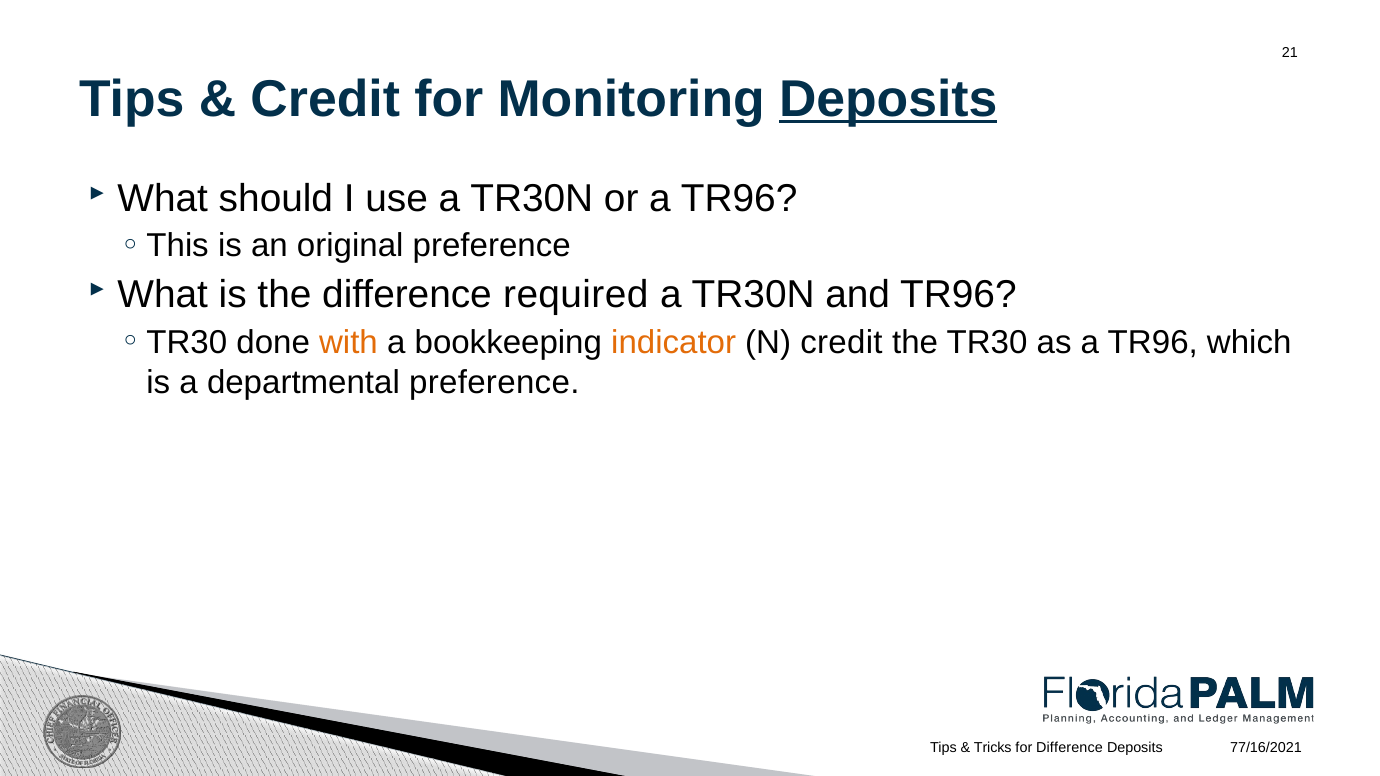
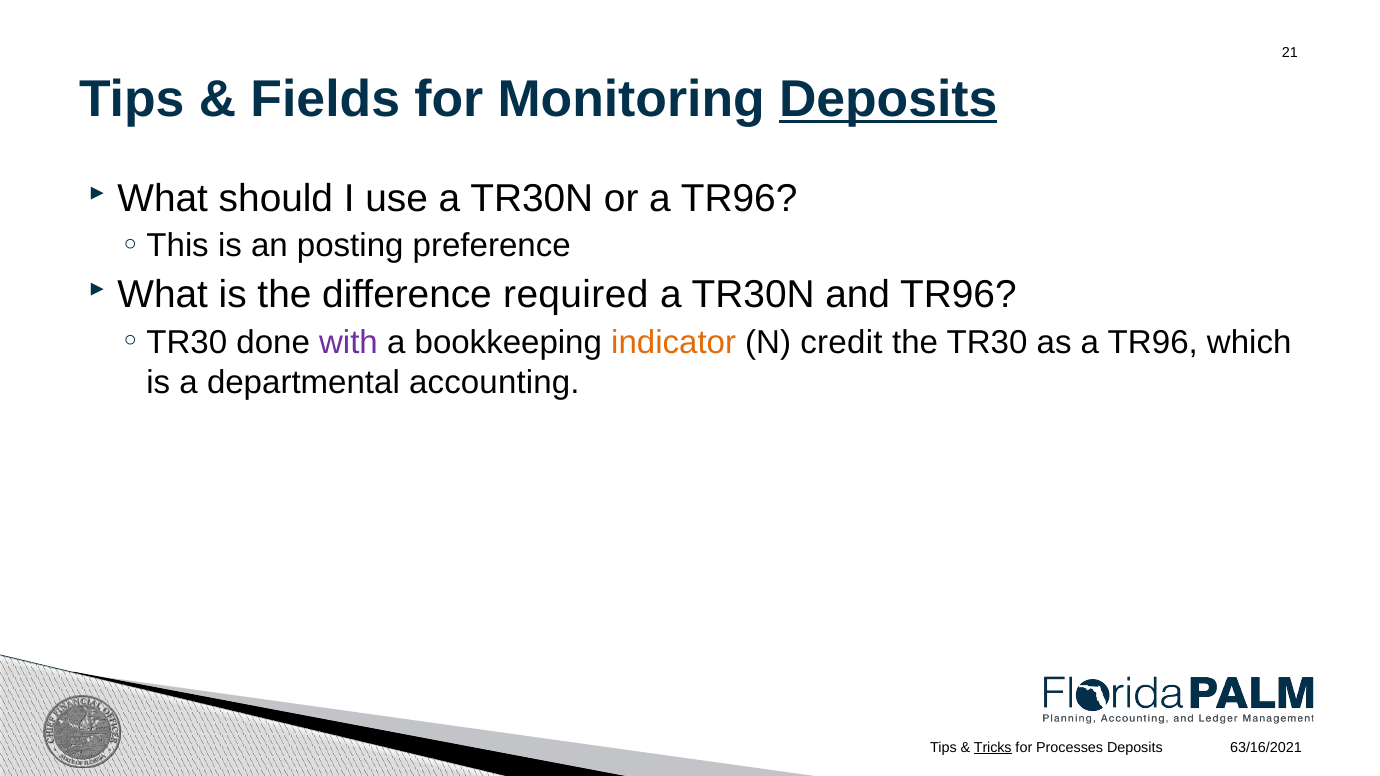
Credit: Credit -> Fields (325, 99)
original: original -> posting (350, 246)
with colour: orange -> purple (348, 343)
departmental preference: preference -> accounting (494, 382)
Tricks underline: none -> present (993, 748)
for Difference: Difference -> Processes (1070, 748)
77/16/2021: 77/16/2021 -> 63/16/2021 (1266, 748)
